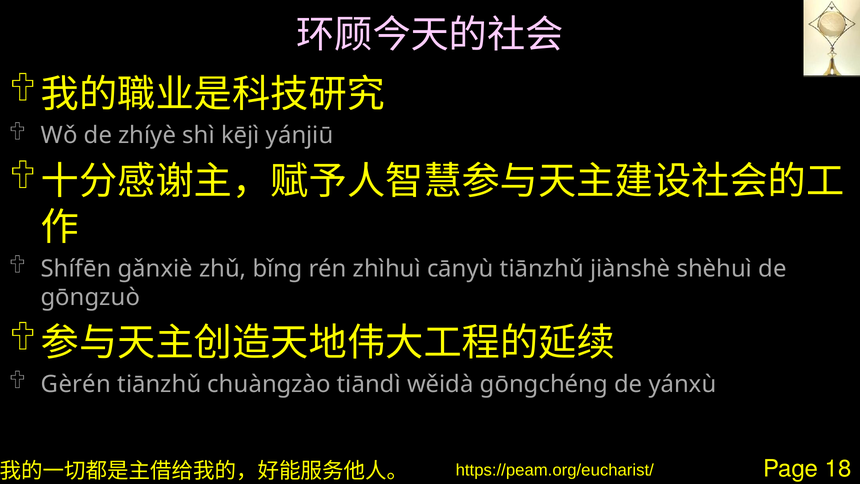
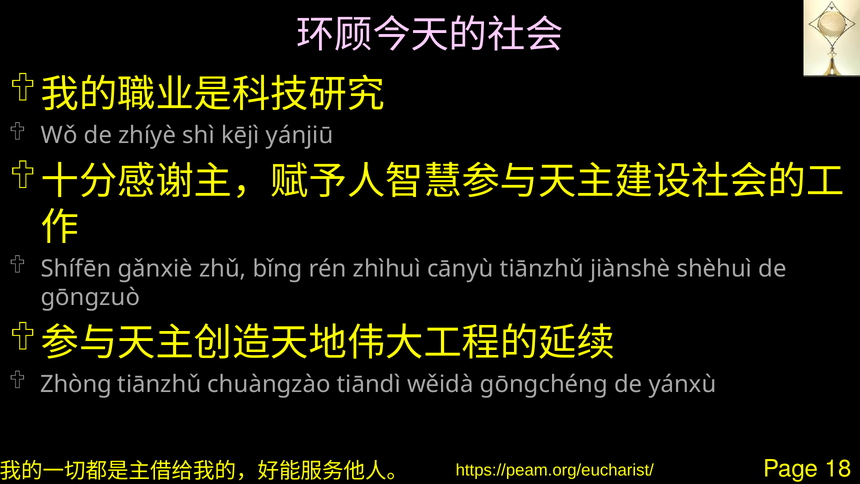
Gèrén: Gèrén -> Zhòng (76, 384)
